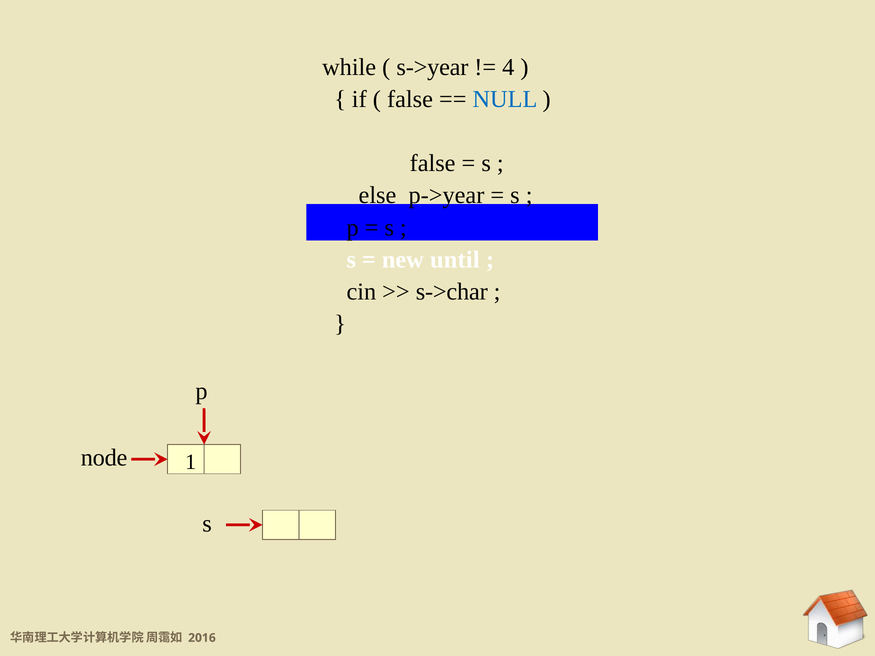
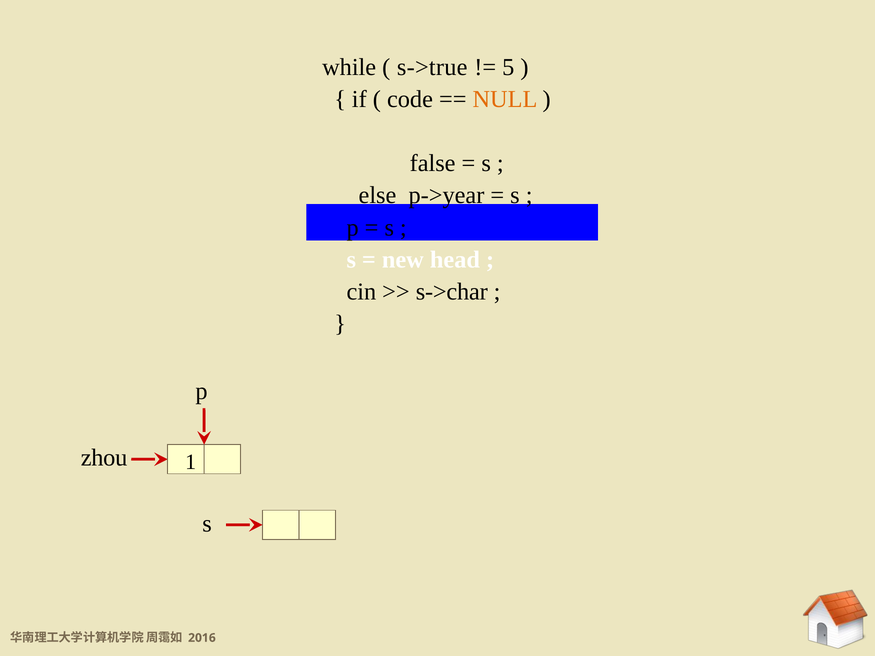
s->year: s->year -> s->true (432, 67)
4: 4 -> 5 (508, 67)
false: false -> code (410, 99)
NULL colour: blue -> orange (505, 99)
until: until -> head (455, 260)
node: node -> zhou (104, 458)
